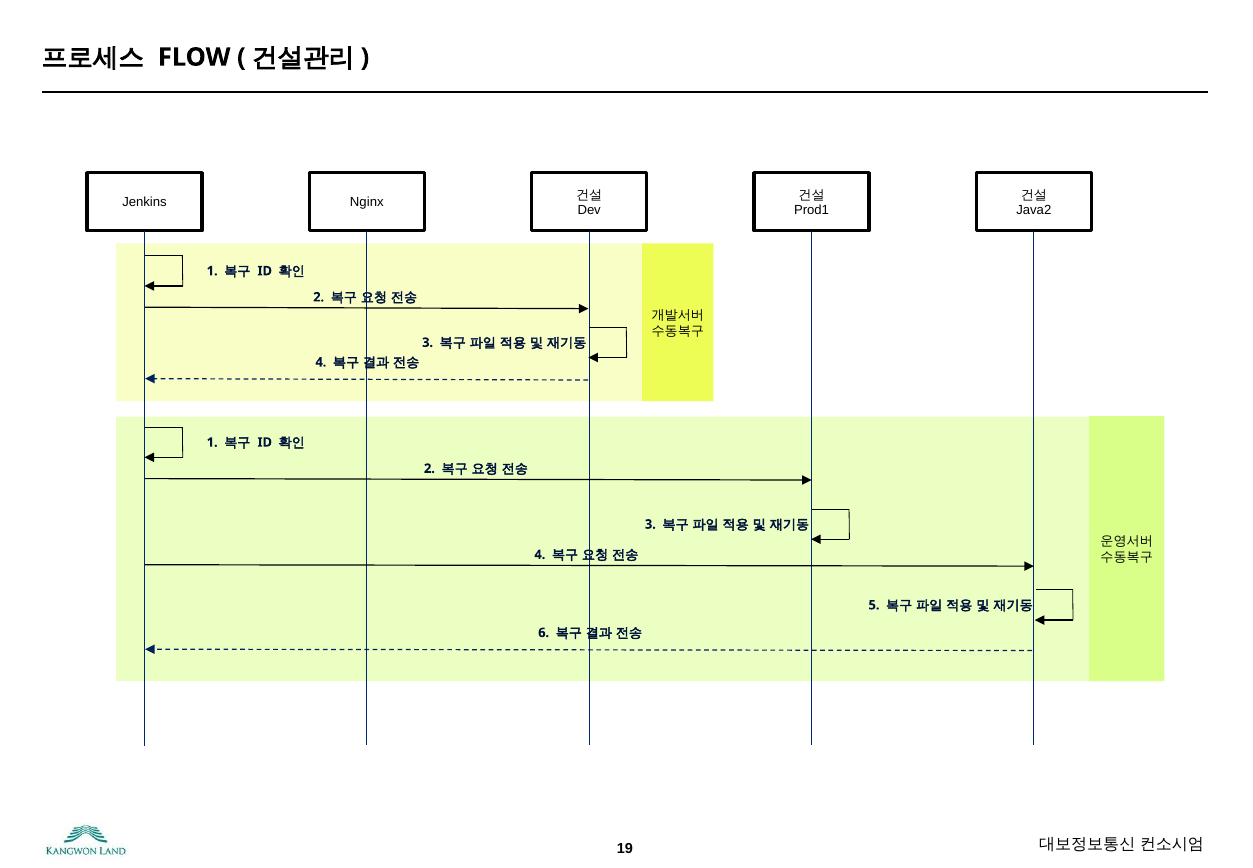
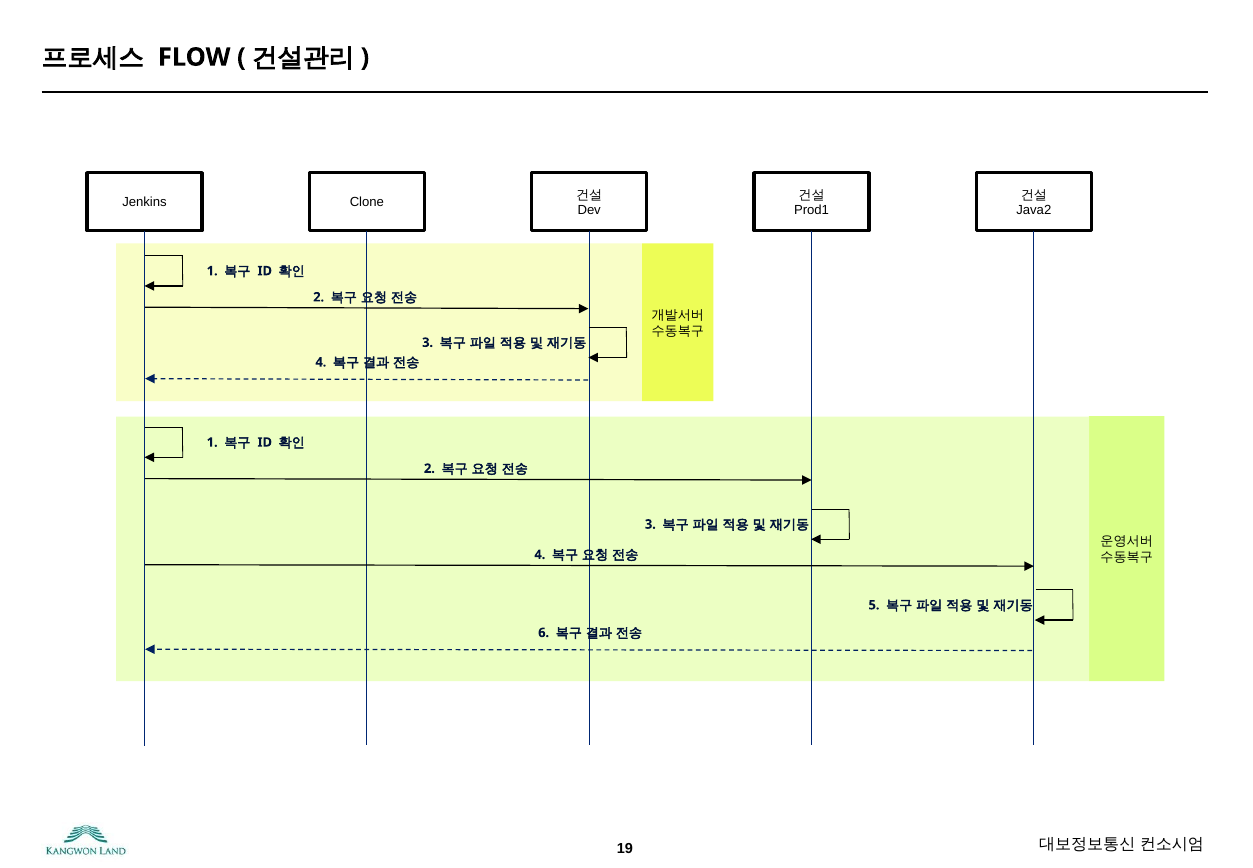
Nginx: Nginx -> Clone (367, 202)
